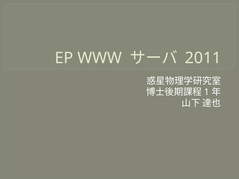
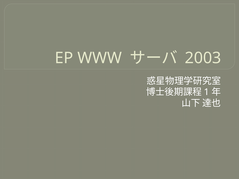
2011: 2011 -> 2003 (203, 58)
